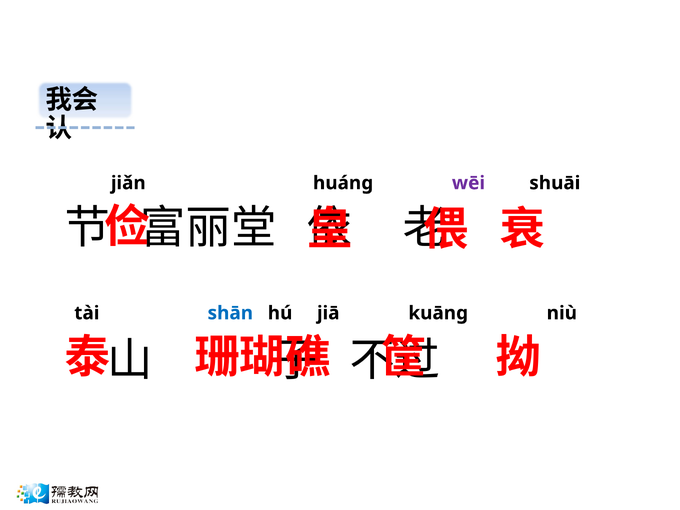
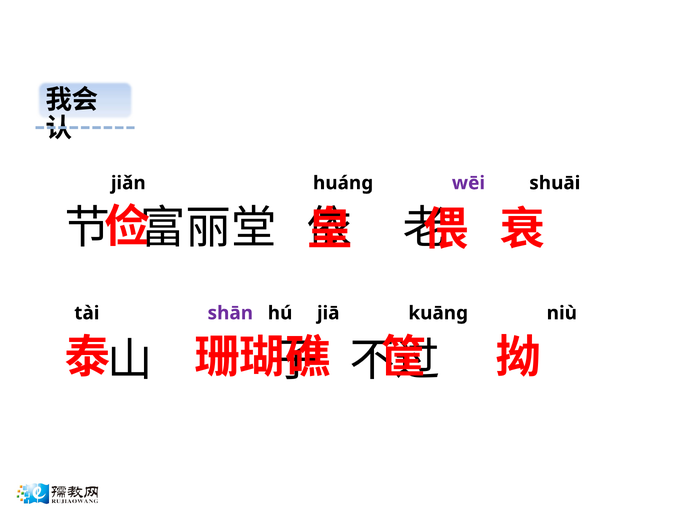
shān colour: blue -> purple (230, 313)
